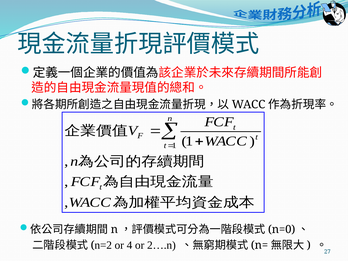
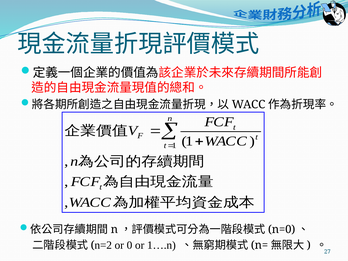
4: 4 -> 0 (130, 245)
2….n: 2….n -> 1….n (161, 245)
